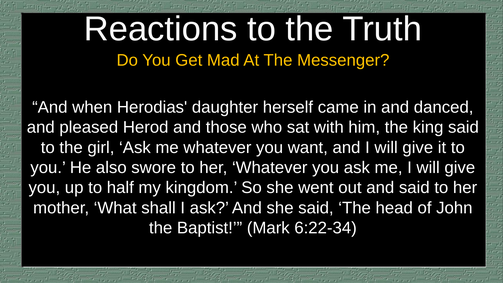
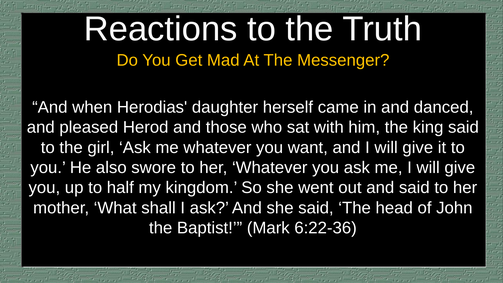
6:22-34: 6:22-34 -> 6:22-36 (326, 228)
